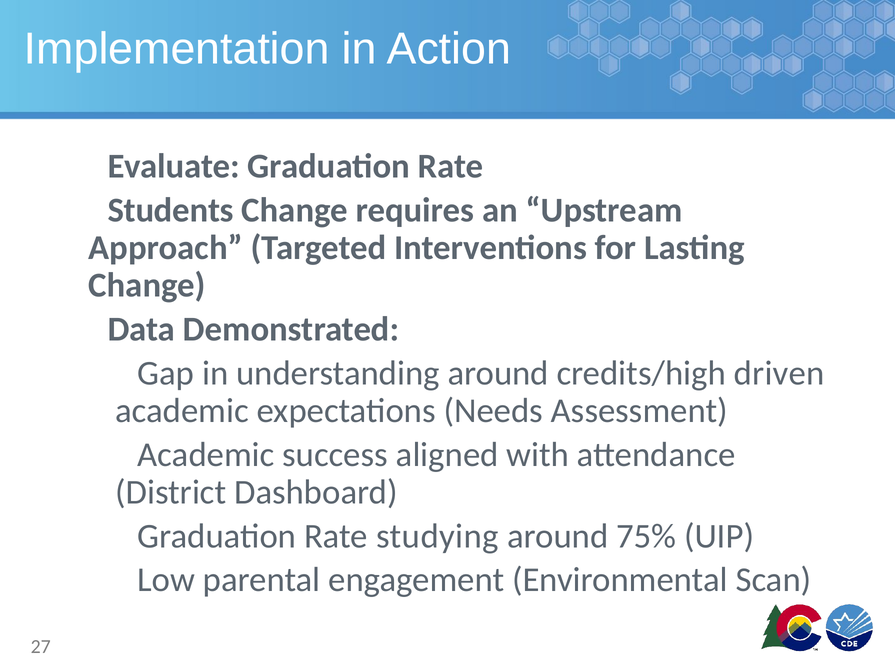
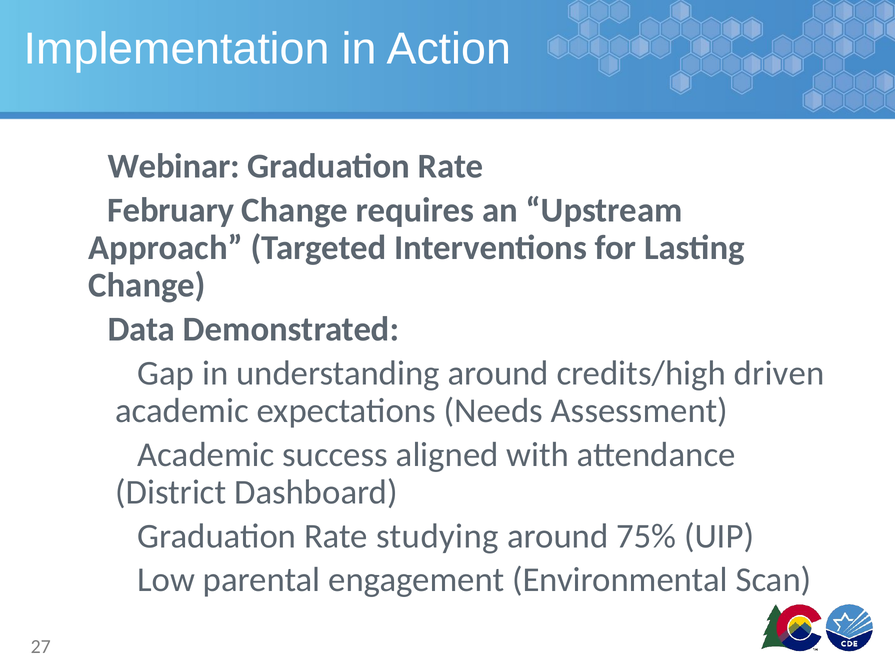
Evaluate: Evaluate -> Webinar (174, 167)
Students: Students -> February (171, 210)
